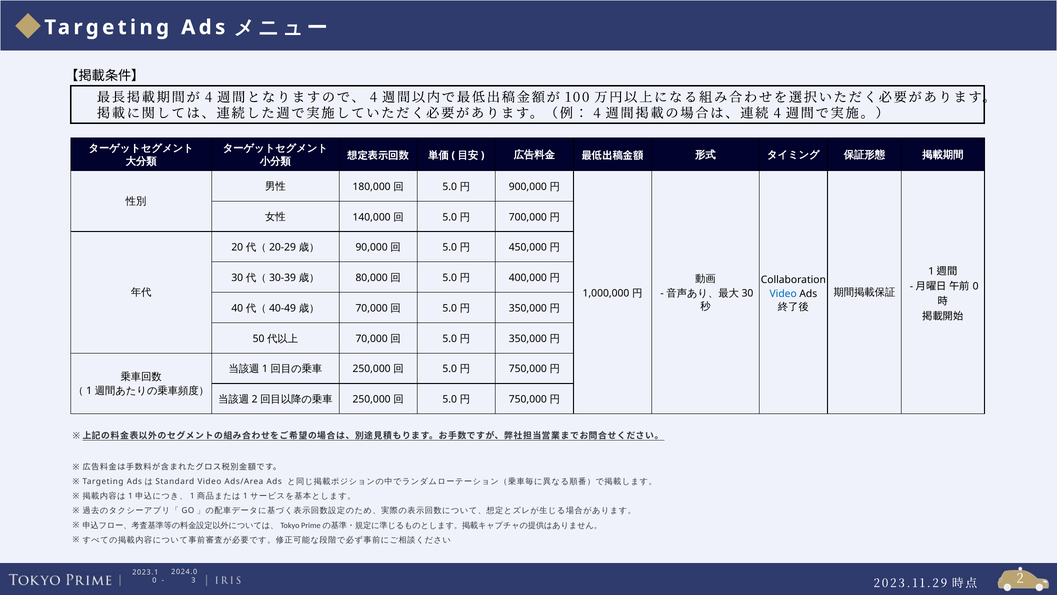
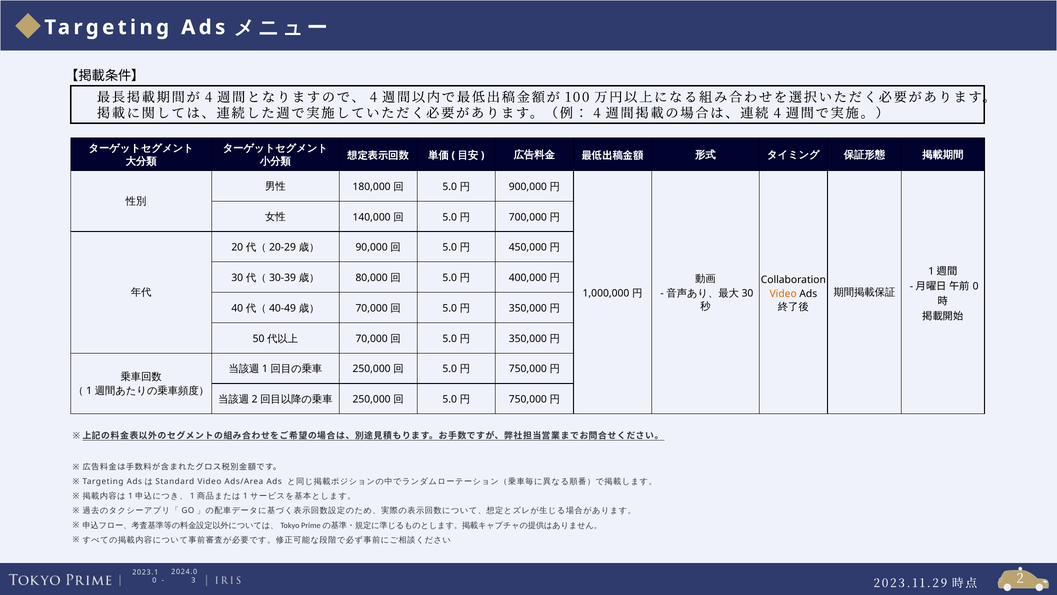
Video colour: blue -> orange (783, 293)
